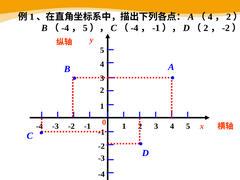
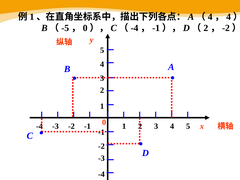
2: 2 -> 4 (229, 17)
-4: -4 -> -5 (65, 28)
5: 5 -> 0 (85, 28)
